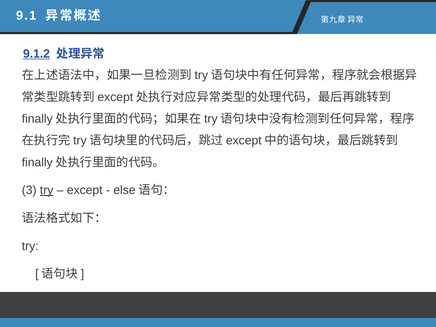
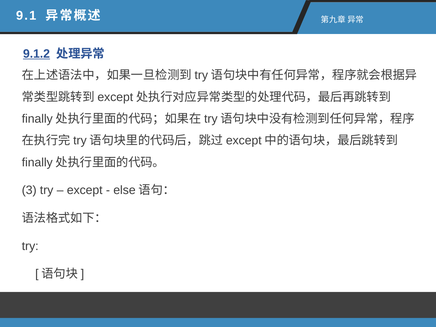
try underline: present -> none (47, 190)
